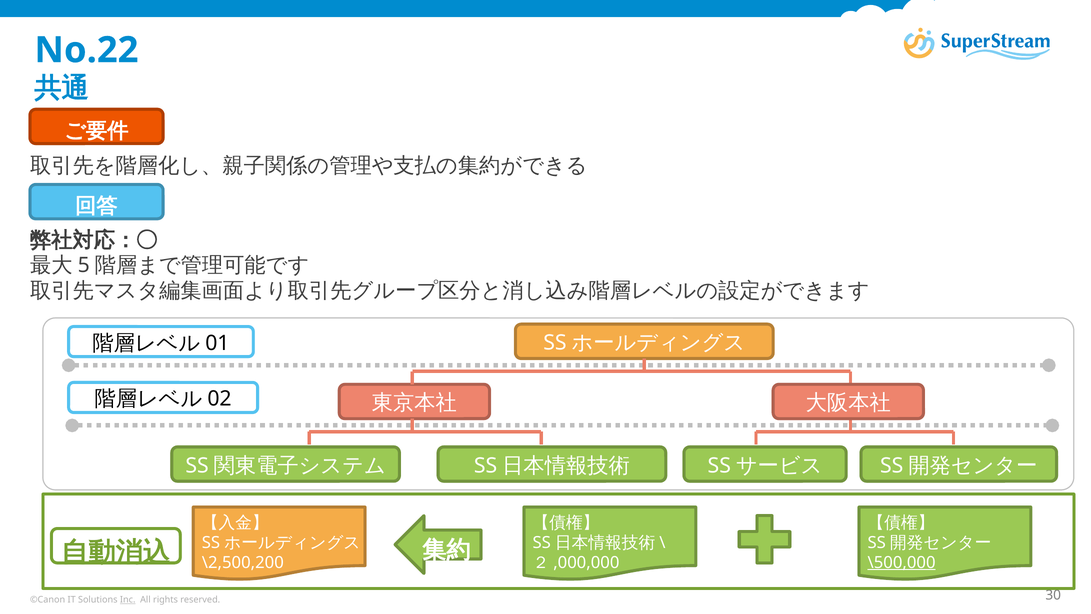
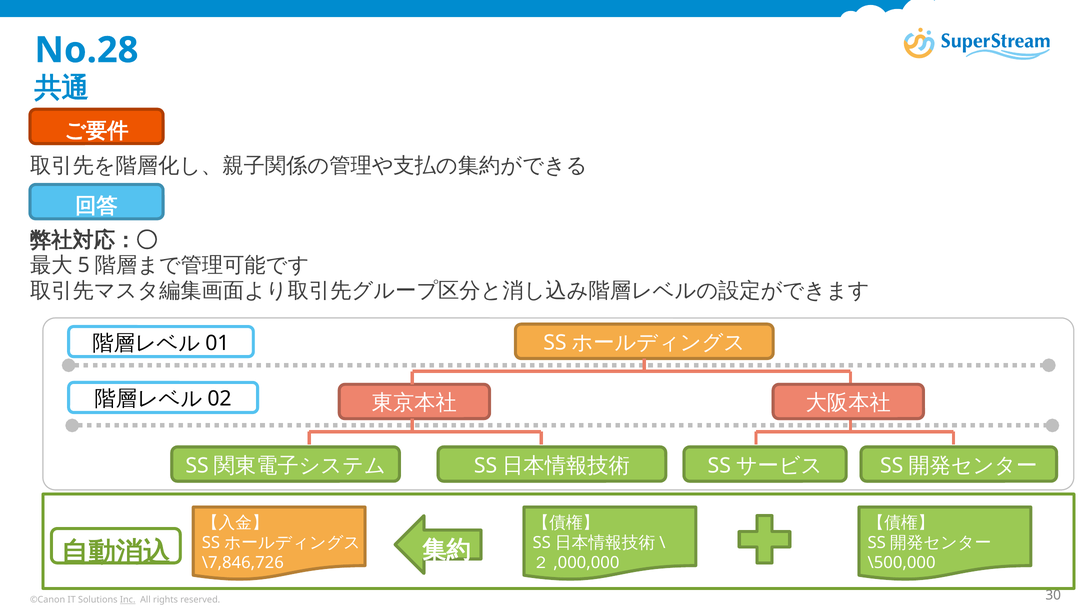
No.22: No.22 -> No.28 (86, 50)
\2,500,200: \2,500,200 -> \7,846,726 (243, 562)
\500,000 underline: present -> none (902, 562)
